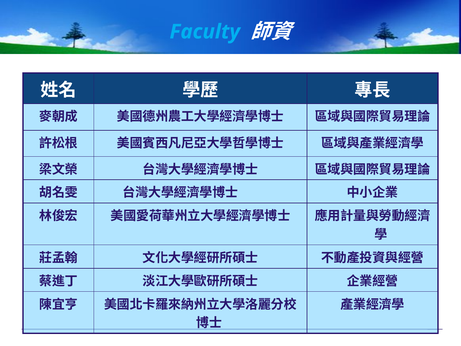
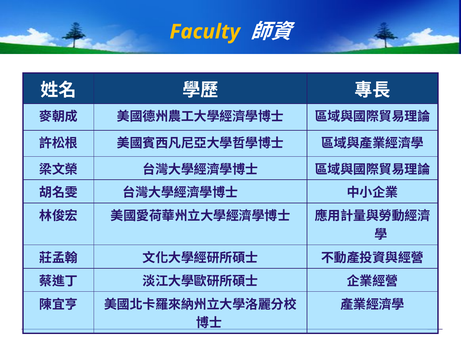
Faculty colour: light blue -> yellow (205, 32)
